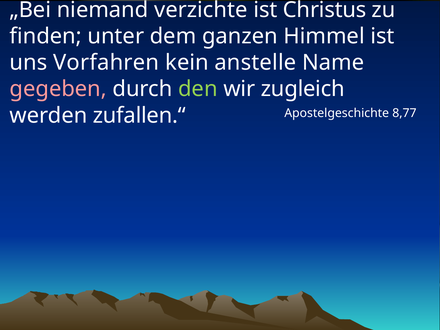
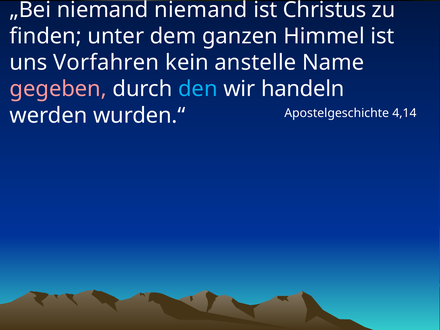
niemand verzichte: verzichte -> niemand (201, 10)
den colour: light green -> light blue (198, 89)
zugleich: zugleich -> handeln (303, 89)
zufallen.“: zufallen.“ -> wurden.“ (139, 115)
8,77: 8,77 -> 4,14 (404, 113)
